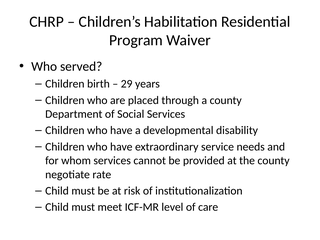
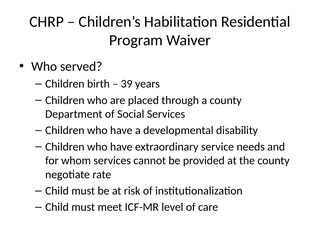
29: 29 -> 39 (127, 84)
